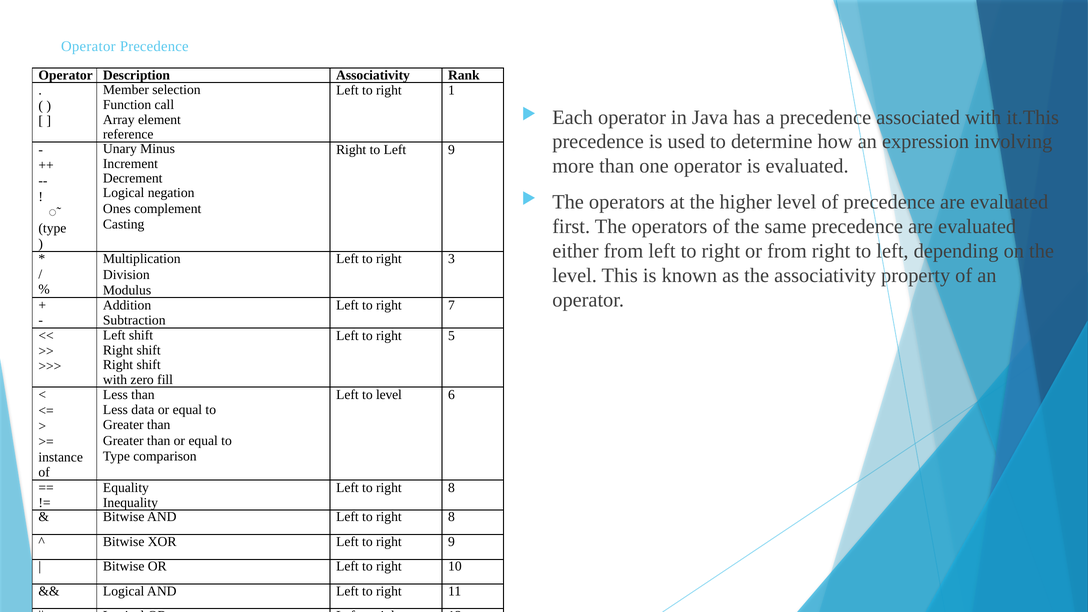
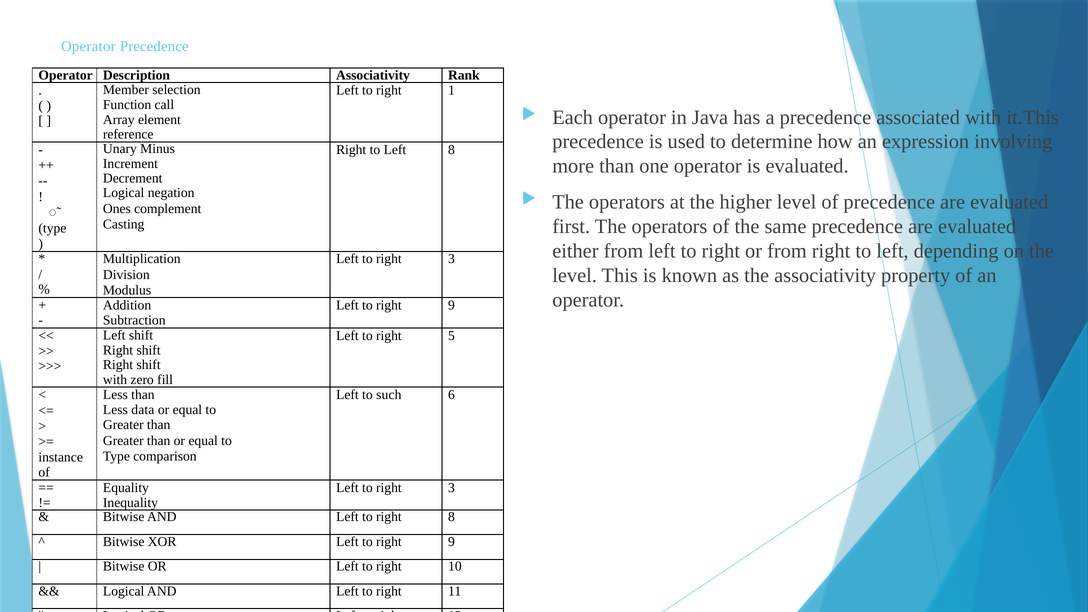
Left 9: 9 -> 8 (452, 150)
7: 7 -> 9 (452, 305)
to level: level -> such (389, 395)
8: 8 -> 3 (452, 488)
